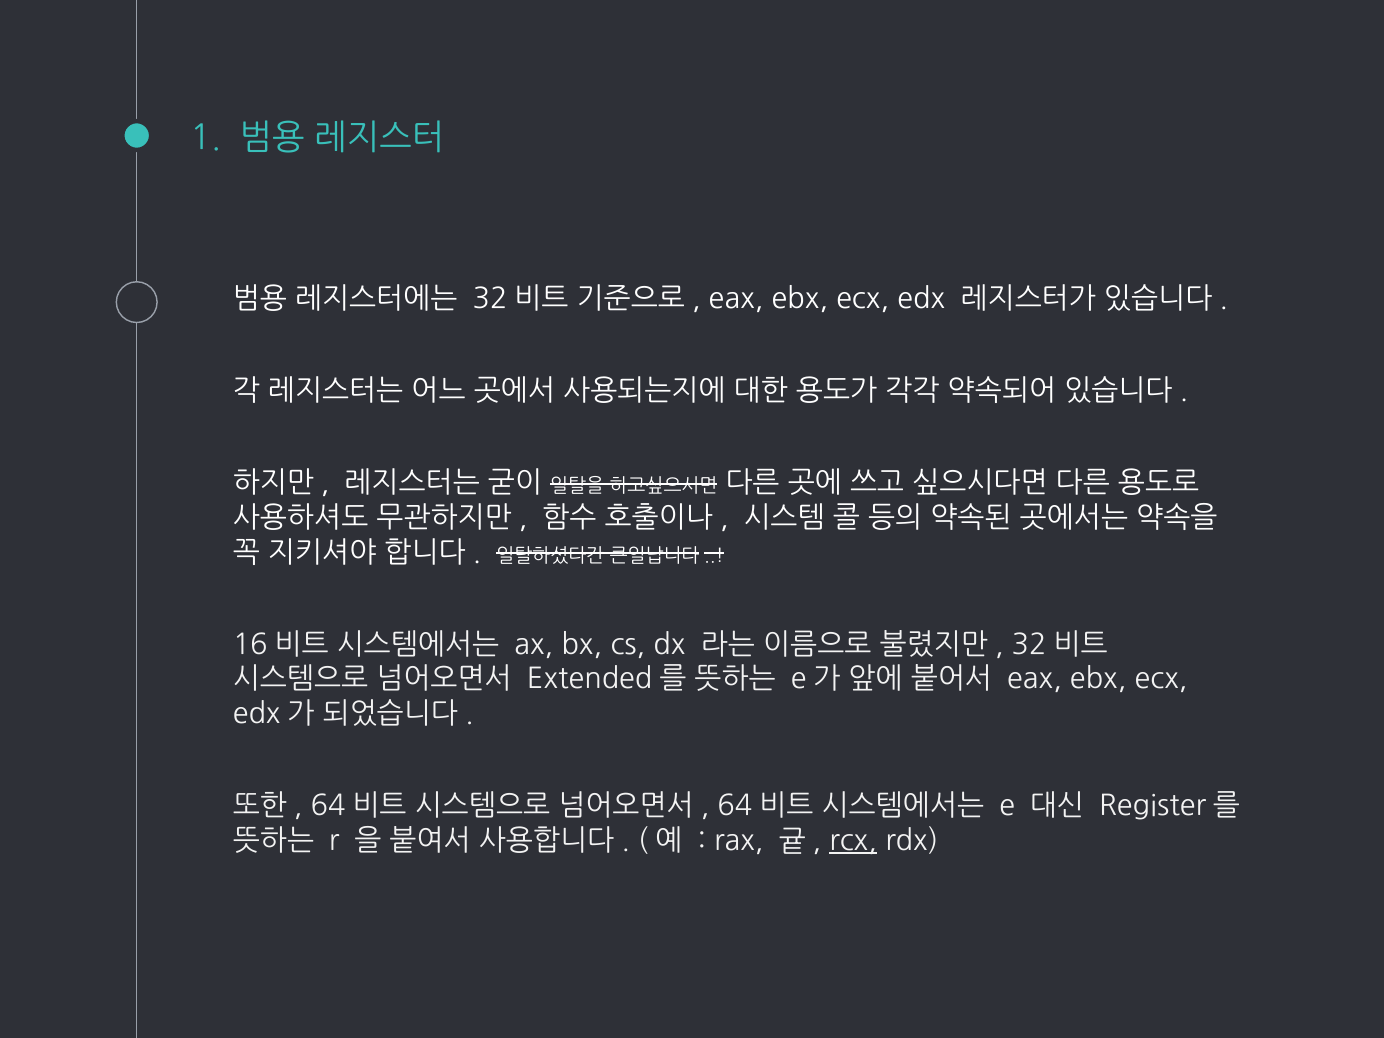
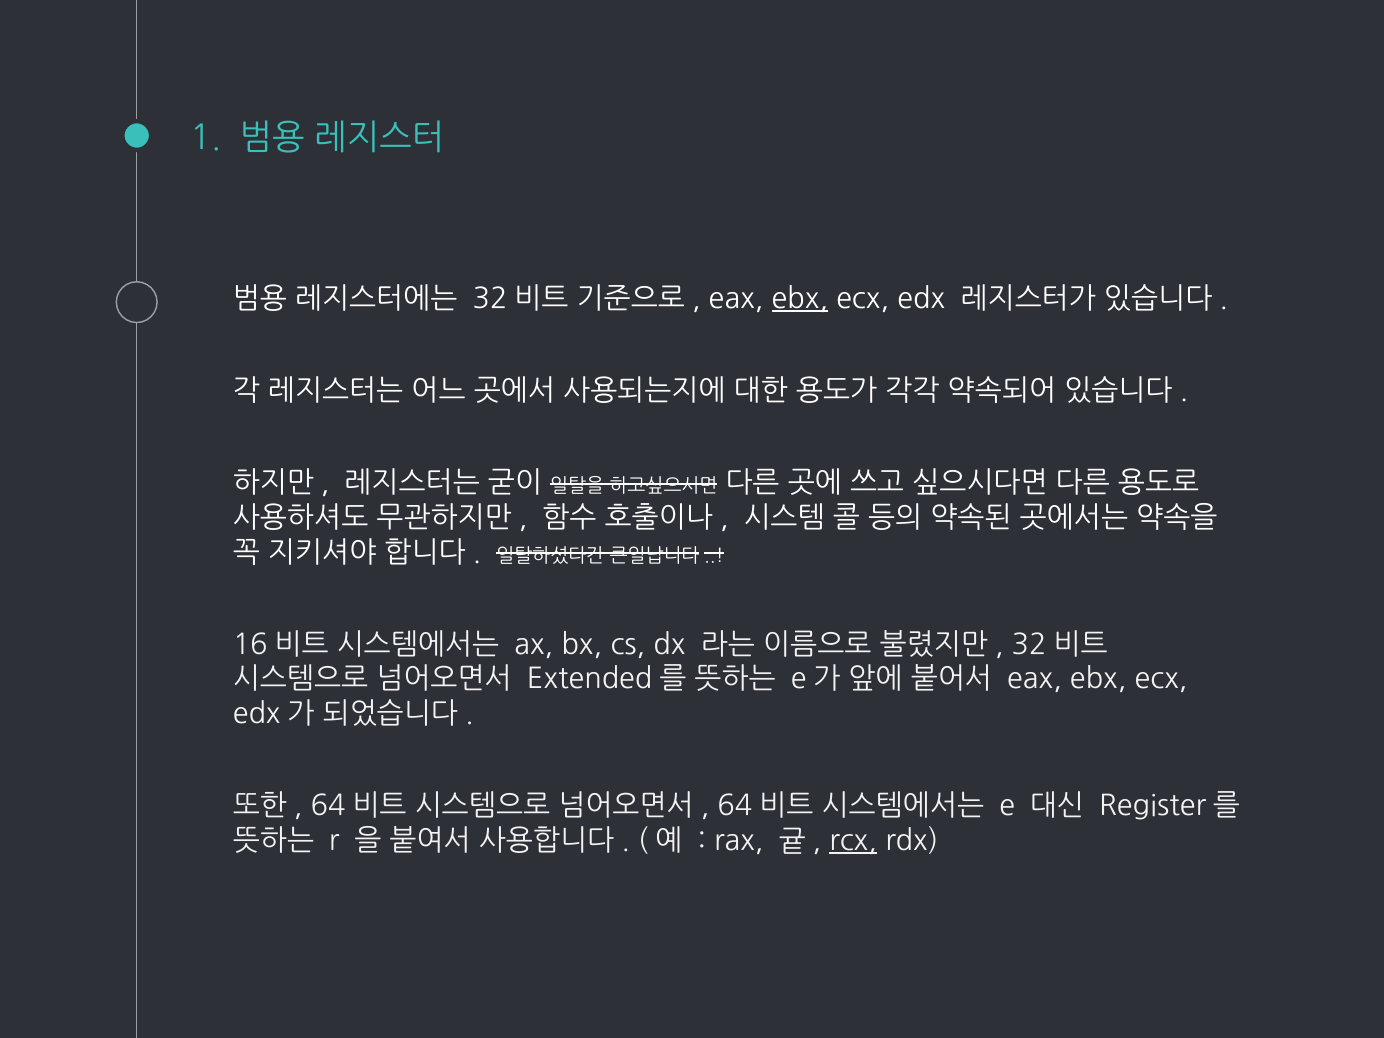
ebx underline: none -> present (800, 299)
